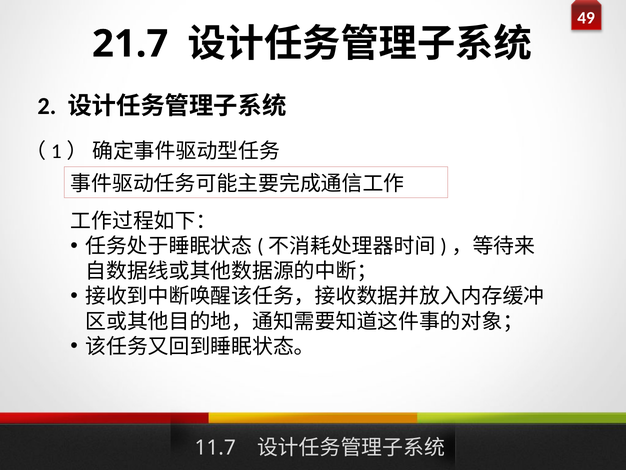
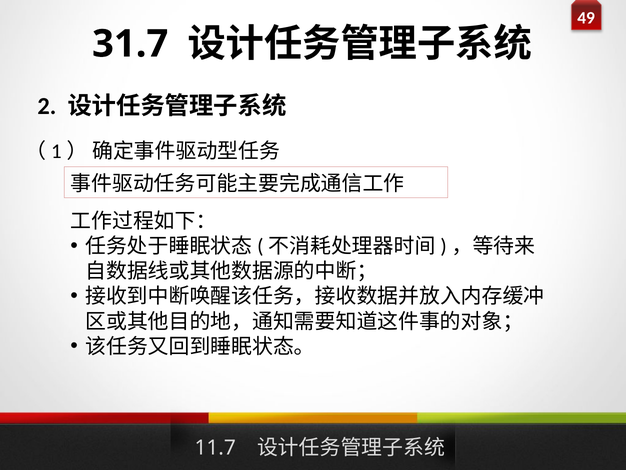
21.7: 21.7 -> 31.7 (130, 44)
